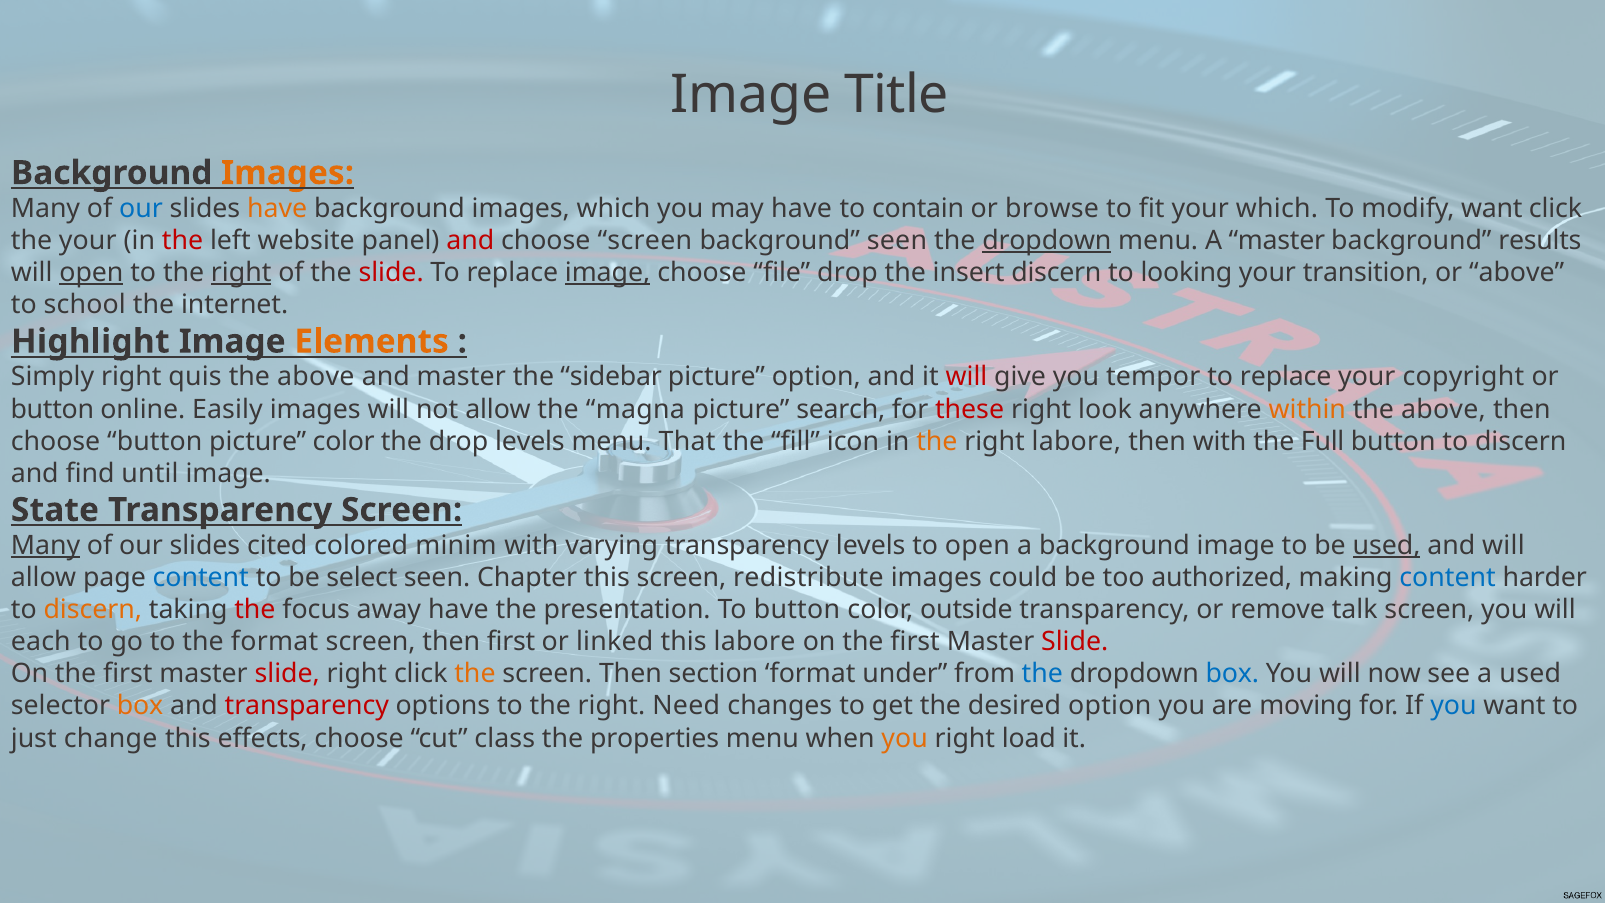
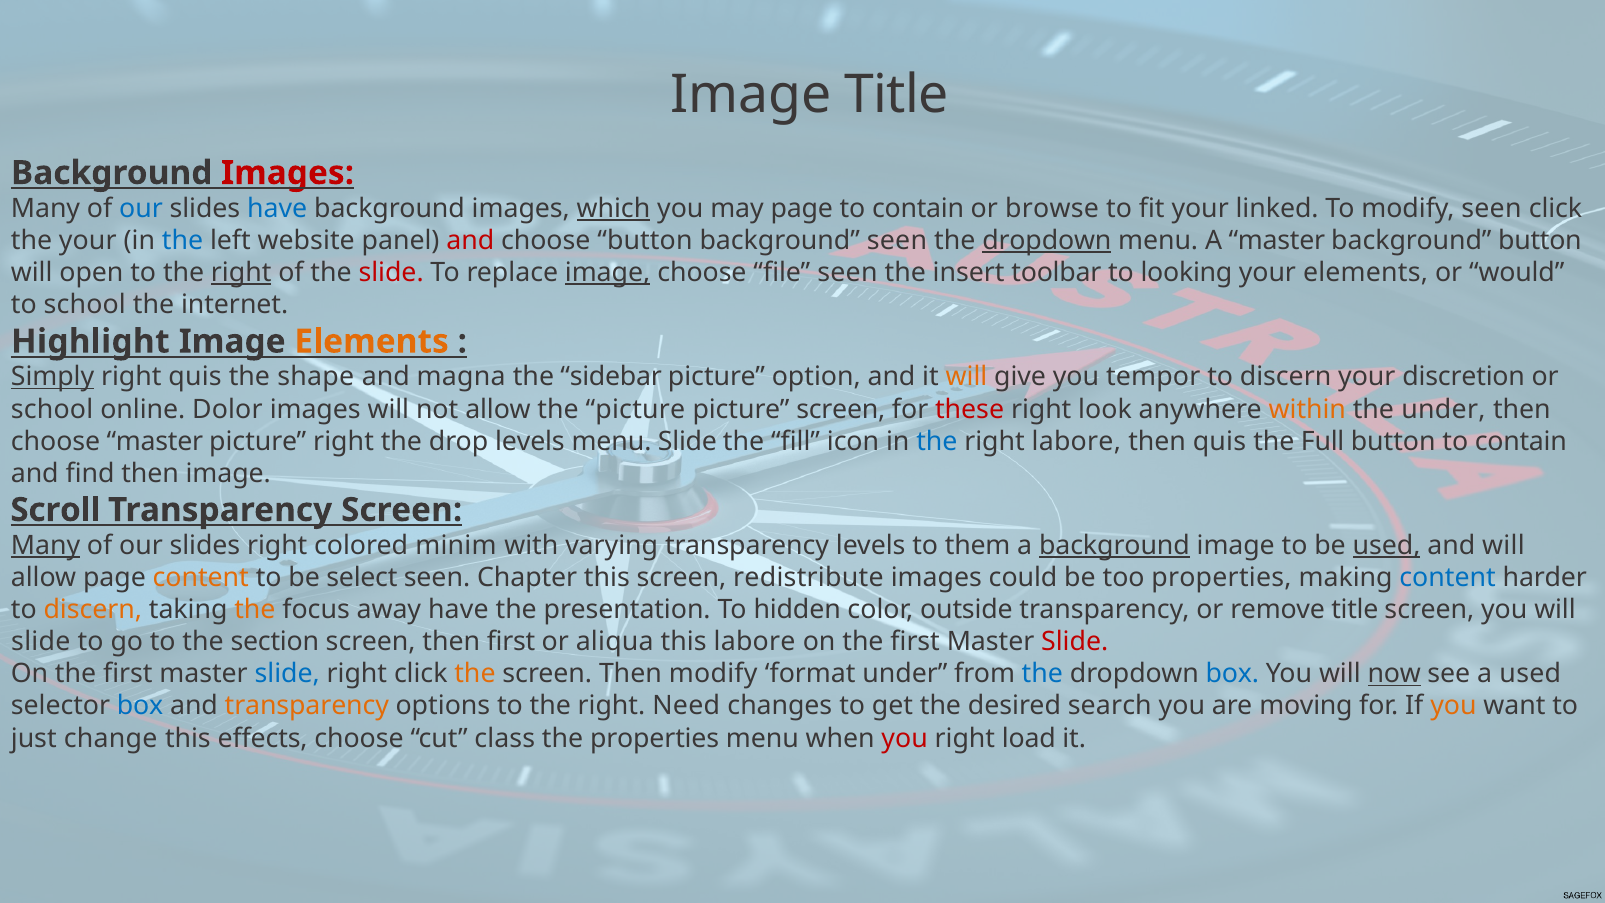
Images colour: orange -> red (288, 173)
have colour: orange -> blue (277, 209)
which underline: none -> present (613, 209)
may have: have -> page (802, 209)
your which: which -> linked (1277, 209)
modify want: want -> seen (1491, 209)
the colour: red -> blue (183, 241)
choose screen: screen -> button (645, 241)
background results: results -> button (1540, 241)
open underline: present -> none (91, 273)
file drop: drop -> seen (847, 273)
insert discern: discern -> toolbar (1056, 273)
your transition: transition -> elements (1365, 273)
or above: above -> would (1517, 273)
Simply underline: none -> present (53, 377)
above: above -> shape (316, 377)
and master: master -> magna (461, 377)
will colour: red -> orange (966, 377)
replace: replace -> discern (1286, 377)
copyright: copyright -> discretion (1464, 377)
button: button -> school (52, 409)
Easily: Easily -> Dolor (227, 409)
the magna: magna -> picture (635, 409)
picture search: search -> screen (841, 409)
above: above -> under (1443, 409)
choose button: button -> master (155, 441)
picture color: color -> right (344, 441)
menu That: That -> Slide (687, 441)
the colour: orange -> blue (937, 441)
then with: with -> quis (1219, 441)
button to discern: discern -> contain (1521, 441)
find until: until -> then (150, 473)
State: State -> Scroll (55, 510)
slides cited: cited -> right (277, 546)
to open: open -> them (978, 546)
background underline: none -> present (1114, 546)
content colour: blue -> orange (201, 578)
too authorized: authorized -> properties (1221, 578)
the colour: red -> orange (255, 610)
To button: button -> hidden (797, 610)
remove talk: talk -> title (1355, 610)
each: each -> slide (41, 642)
the format: format -> section (275, 642)
linked: linked -> aliqua (615, 642)
slide colour: red -> blue (287, 674)
Then section: section -> modify (713, 674)
now underline: none -> present (1394, 674)
box colour: orange -> blue (140, 706)
transparency colour: red -> orange (307, 706)
desired option: option -> search (1110, 706)
you colour: blue -> orange (1453, 706)
you colour: orange -> red (905, 738)
